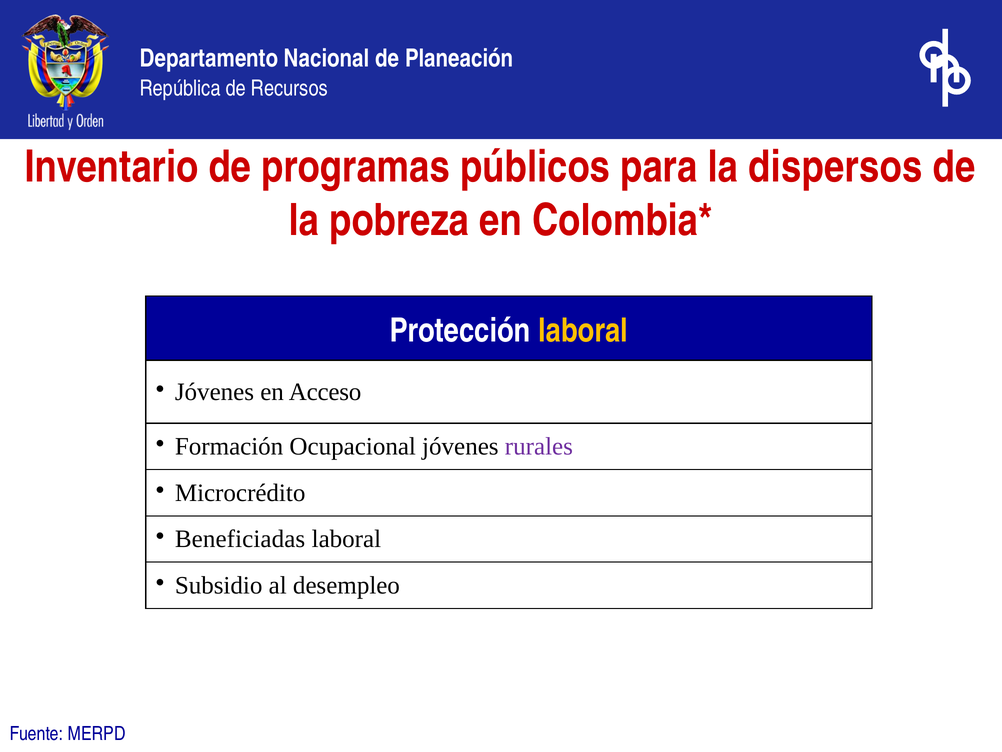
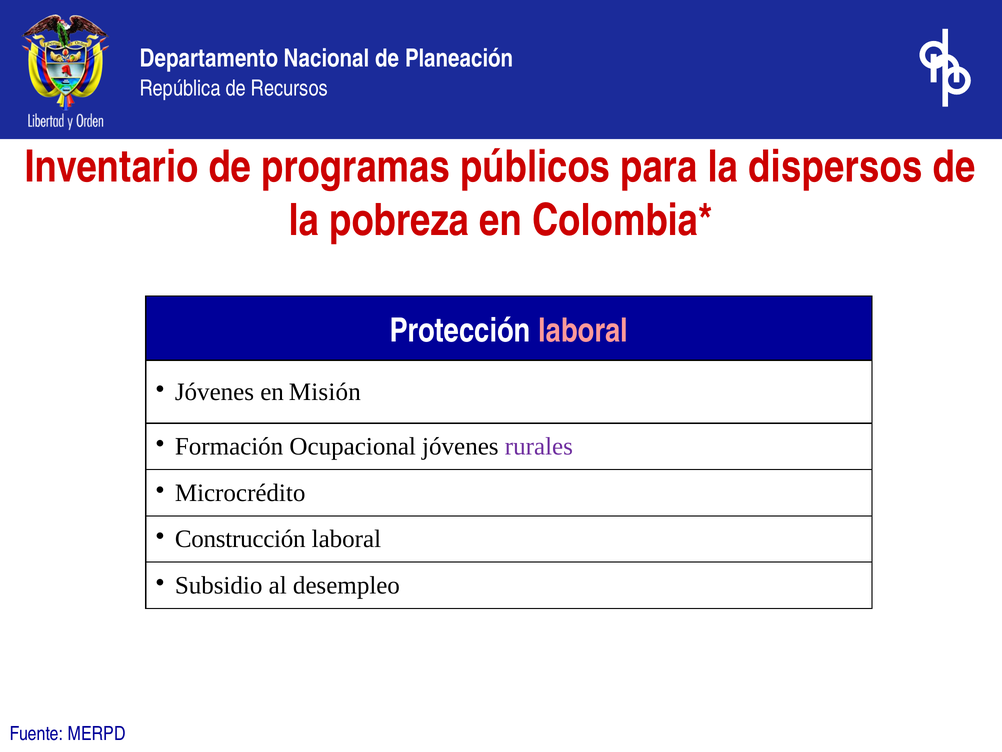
laboral colour: yellow -> pink (583, 330)
Acceso: Acceso -> Misión (325, 392)
Beneficiadas: Beneficiadas -> Construcción (240, 539)
